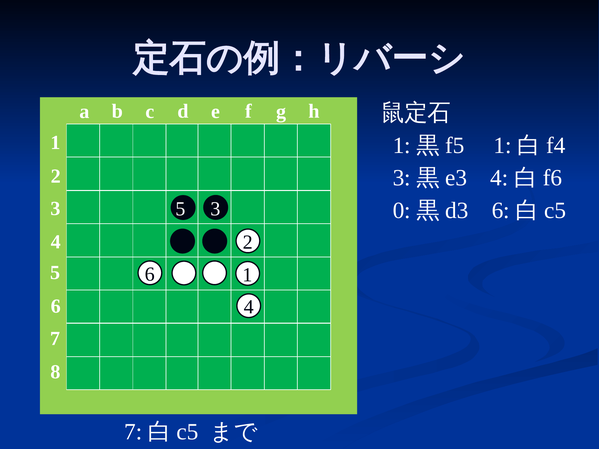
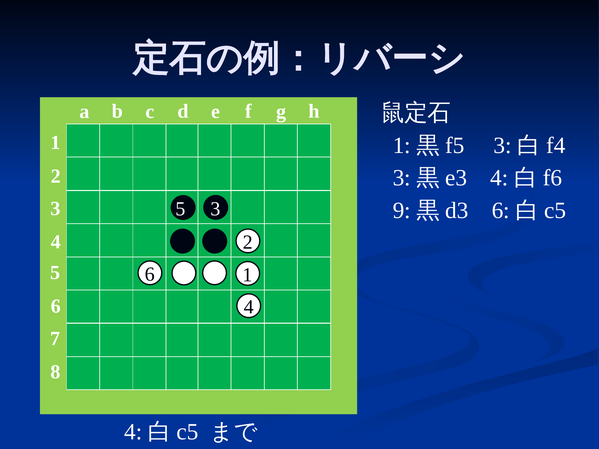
1: 1 -> 3 (503, 145)
0: 0 -> 9 (402, 211)
7: 7 -> 4 (133, 432)
